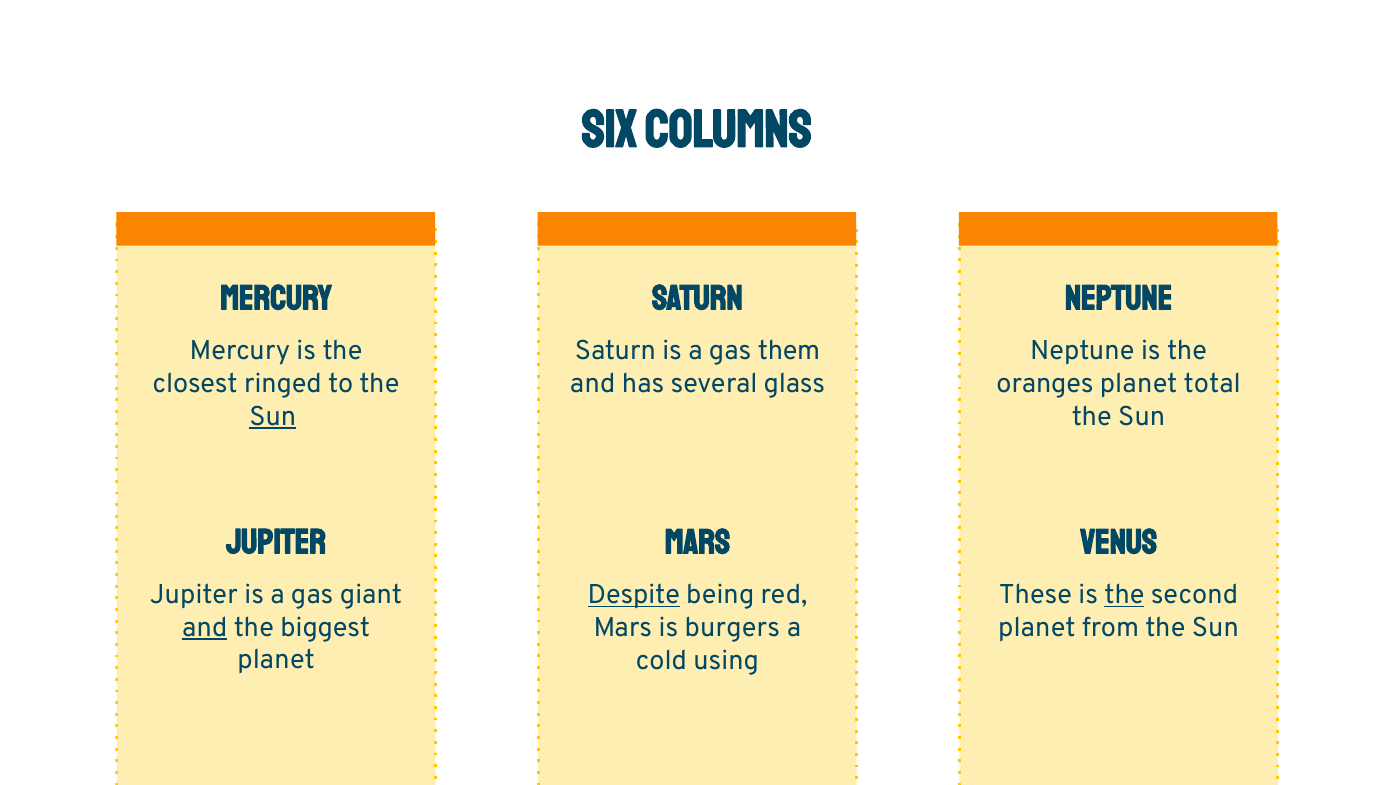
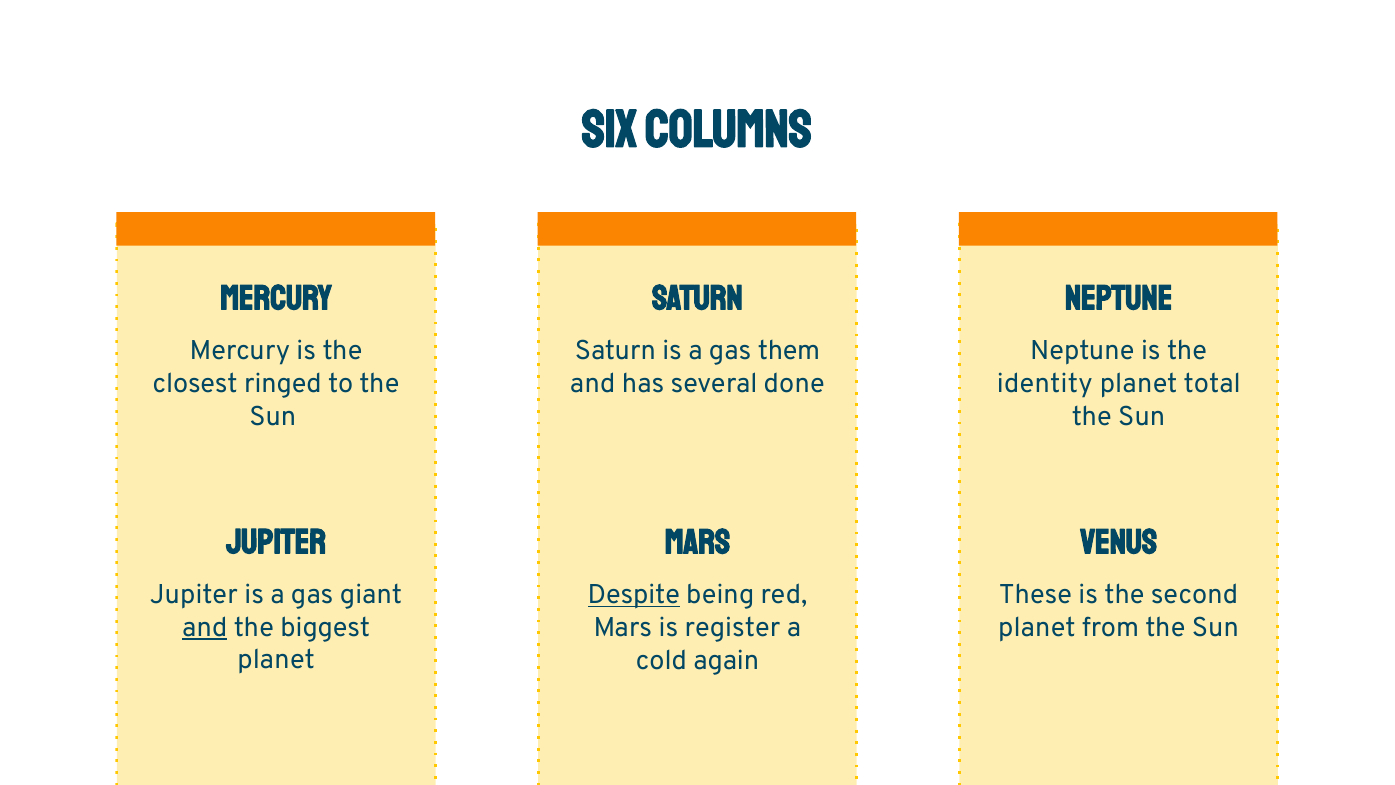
glass: glass -> done (794, 383)
oranges: oranges -> identity (1045, 383)
Sun underline: present -> none (273, 416)
the underline: present -> none (1124, 595)
burgers: burgers -> register (732, 627)
using: using -> again (726, 660)
